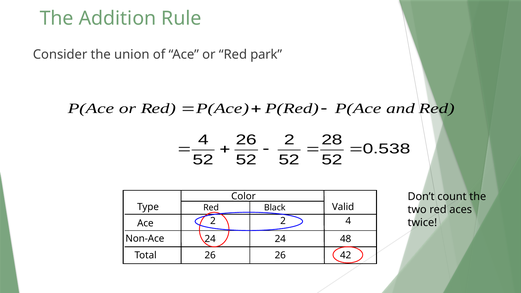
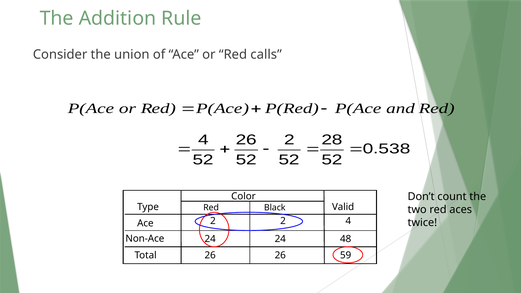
park: park -> calls (266, 55)
42: 42 -> 59 (346, 255)
